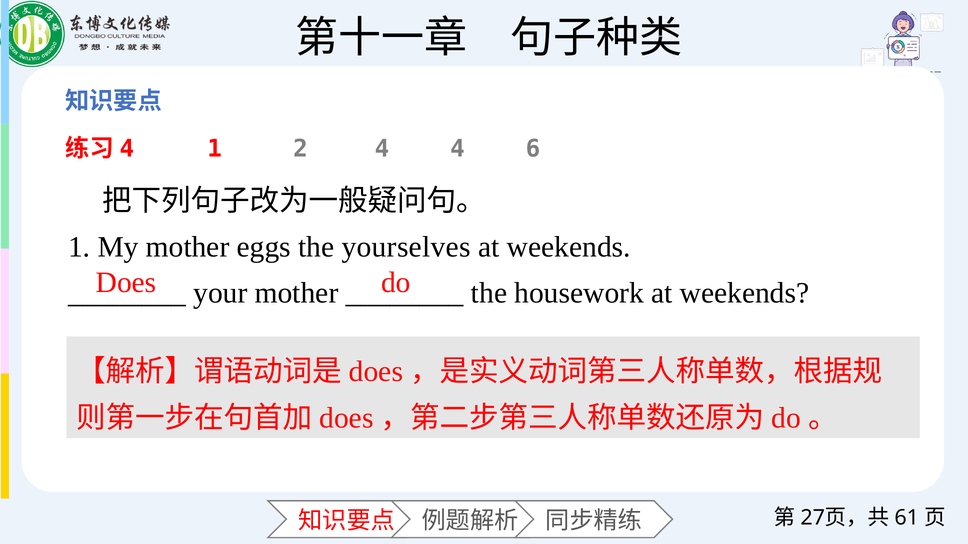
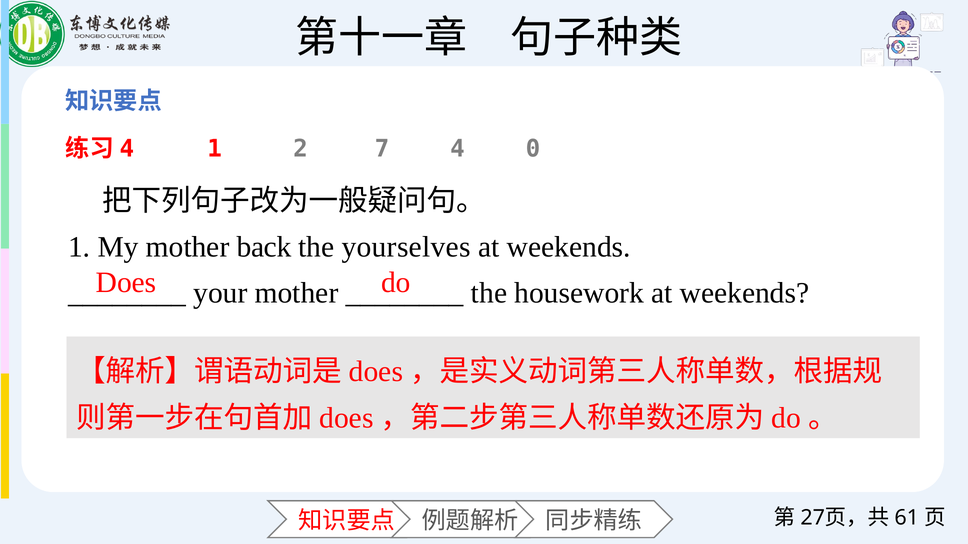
2 4: 4 -> 7 (382, 149)
6: 6 -> 0 (533, 149)
eggs: eggs -> back (264, 247)
